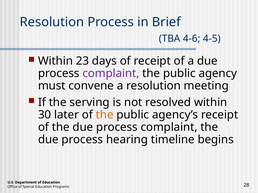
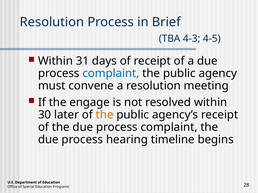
4-6: 4-6 -> 4-3 (192, 39)
23: 23 -> 31 (82, 61)
complaint colour: purple -> blue (111, 74)
serving: serving -> engage (90, 103)
